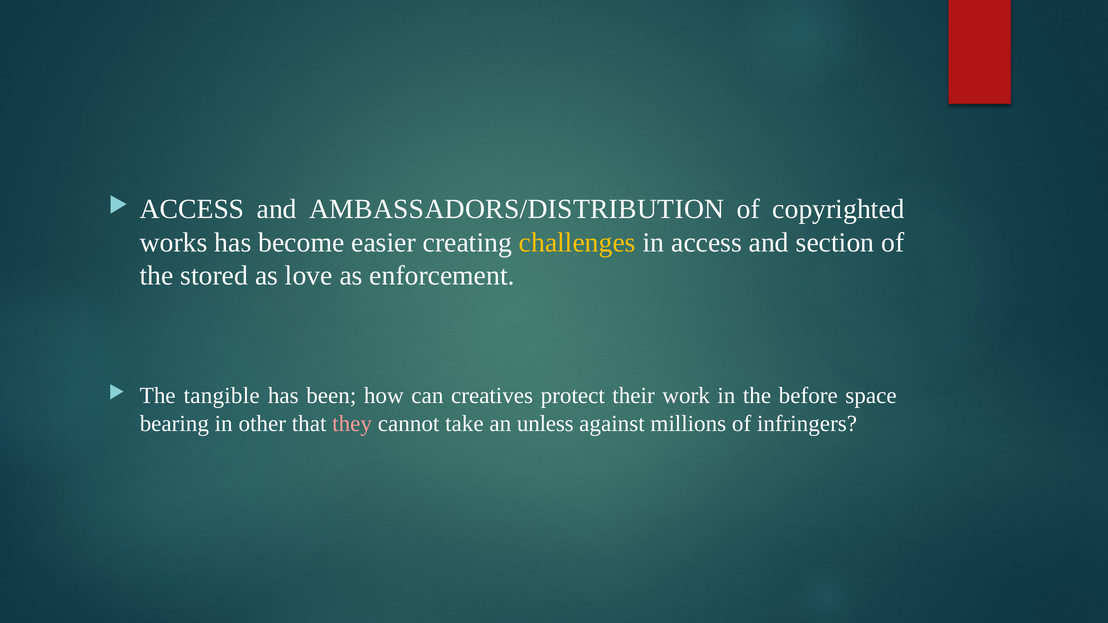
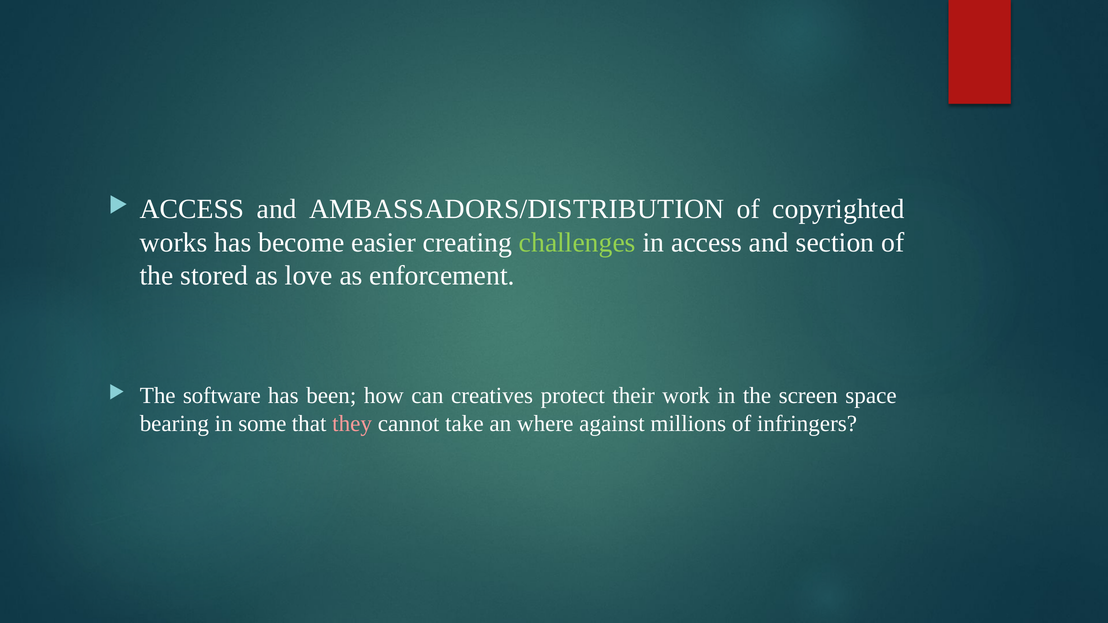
challenges colour: yellow -> light green (577, 243)
tangible: tangible -> software (222, 396)
before: before -> screen (808, 396)
other: other -> some (262, 424)
unless: unless -> where (545, 424)
